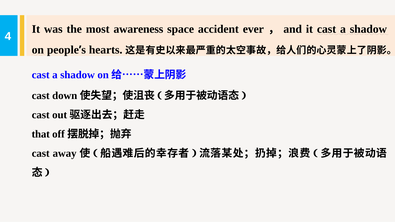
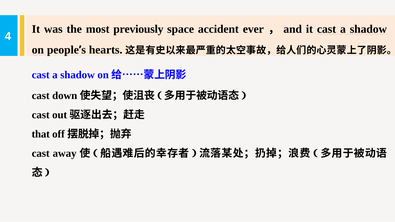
awareness: awareness -> previously (138, 29)
